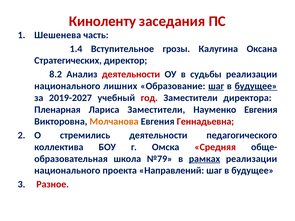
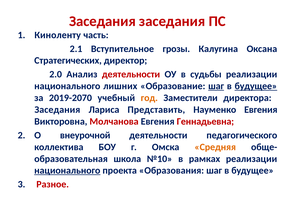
Киноленту: Киноленту -> Заседания (102, 21)
Шешенева: Шешенева -> Киноленту (58, 35)
1.4: 1.4 -> 2.1 (76, 49)
8.2: 8.2 -> 2.0 (56, 74)
2019-2027: 2019-2027 -> 2019-2070 (70, 98)
год colour: red -> orange (149, 98)
Пленарная: Пленарная -> Заседания (57, 110)
Лариса Заместители: Заместители -> Представить (156, 110)
Молчанова colour: orange -> red (114, 122)
стремились: стремились -> внеурочной (85, 135)
Средняя colour: red -> orange (215, 147)
№79: №79 -> №10 (160, 159)
рамках underline: present -> none (205, 159)
национального underline: none -> present (67, 171)
Направлений: Направлений -> Образования (172, 171)
